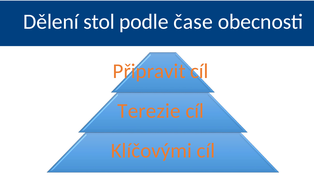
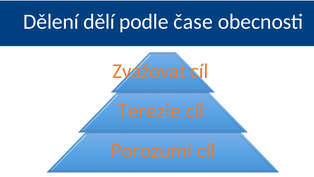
stol: stol -> dělí (99, 22)
Připravit: Připravit -> Zvažovat (149, 71)
Klíčovými: Klíčovými -> Porozumí (151, 150)
